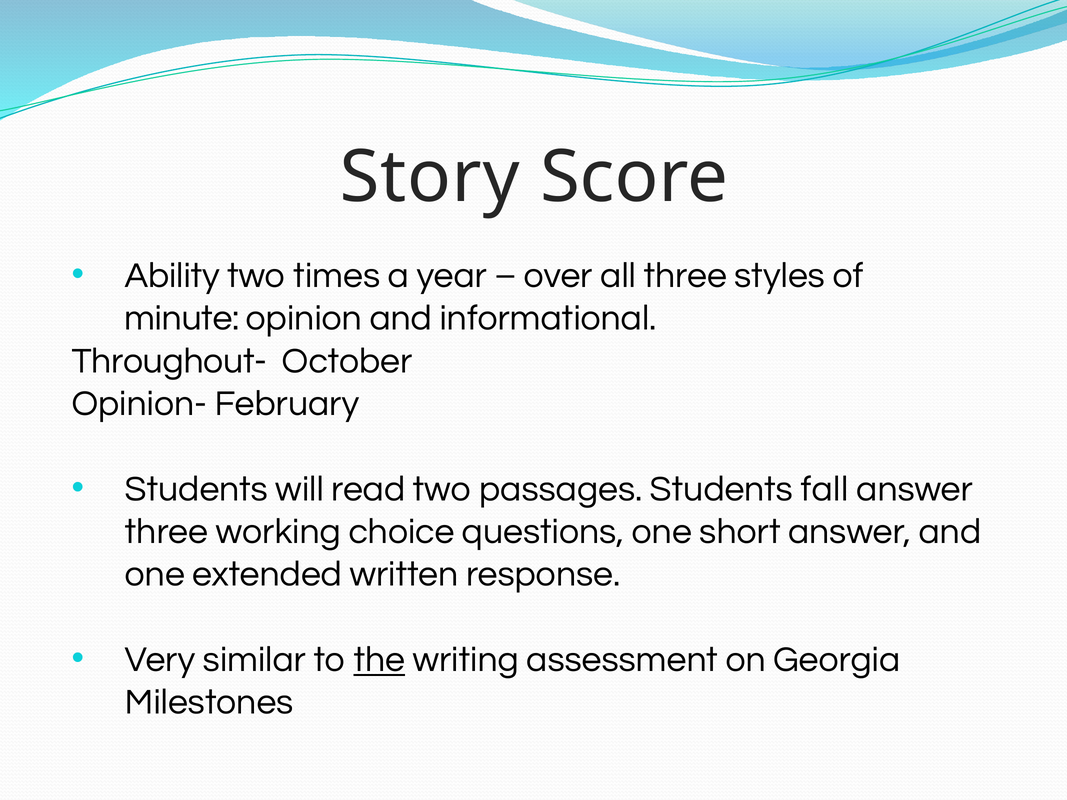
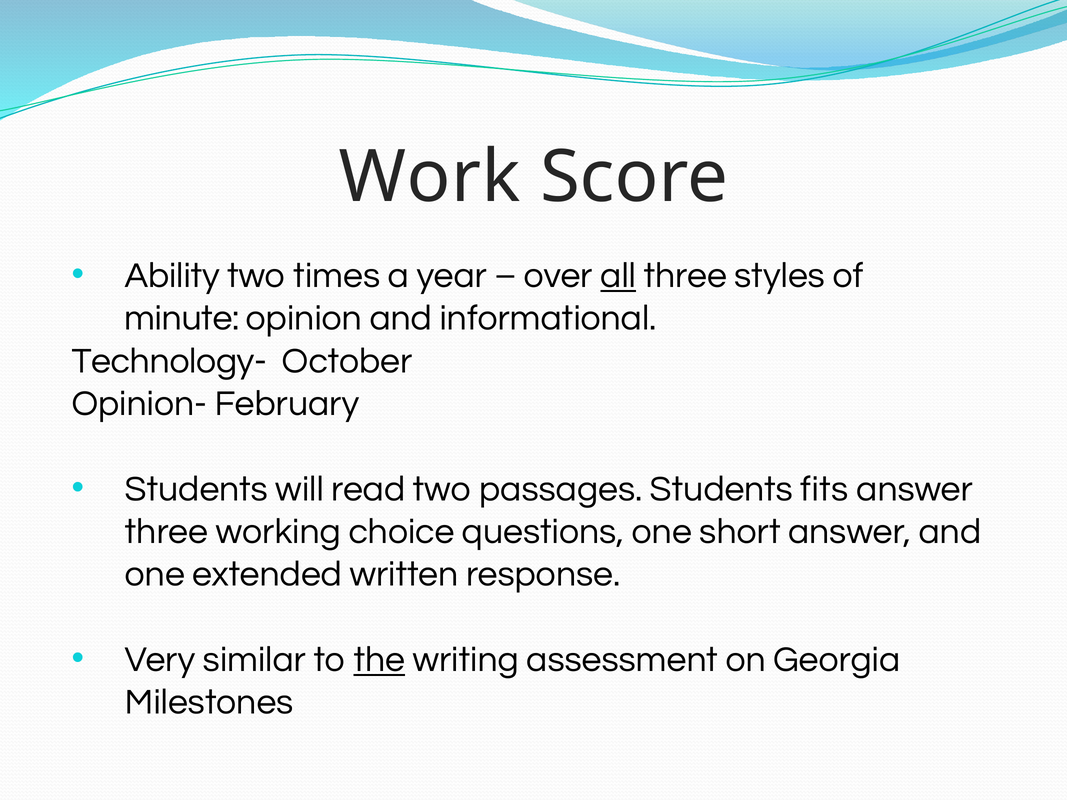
Story: Story -> Work (430, 177)
all underline: none -> present (618, 276)
Throughout-: Throughout- -> Technology- (169, 361)
fall: fall -> fits (824, 489)
